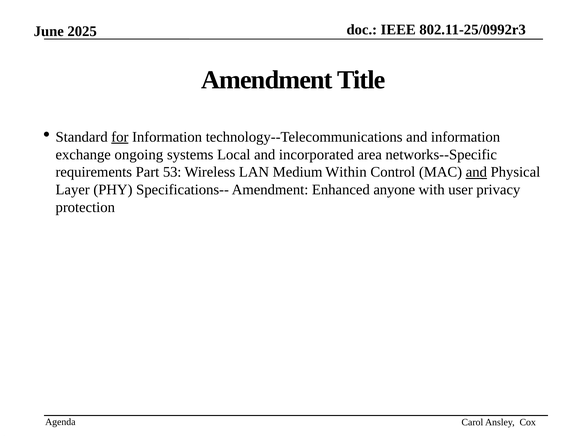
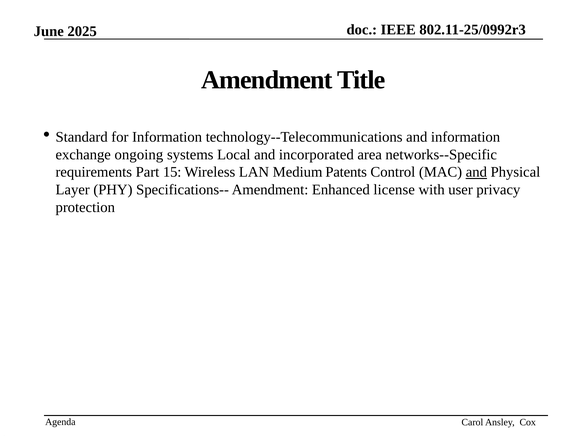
for underline: present -> none (120, 137)
53: 53 -> 15 (172, 172)
Within: Within -> Patents (346, 172)
anyone: anyone -> license (394, 190)
